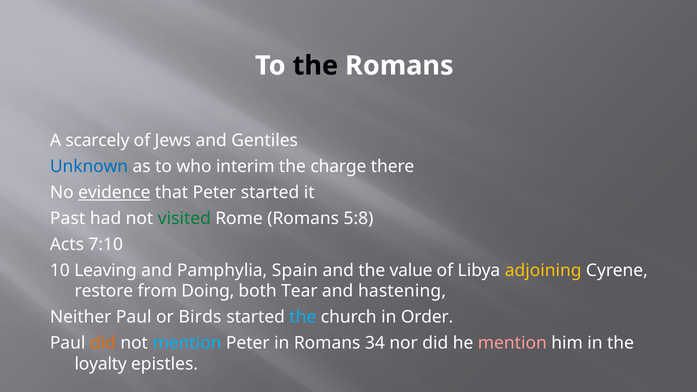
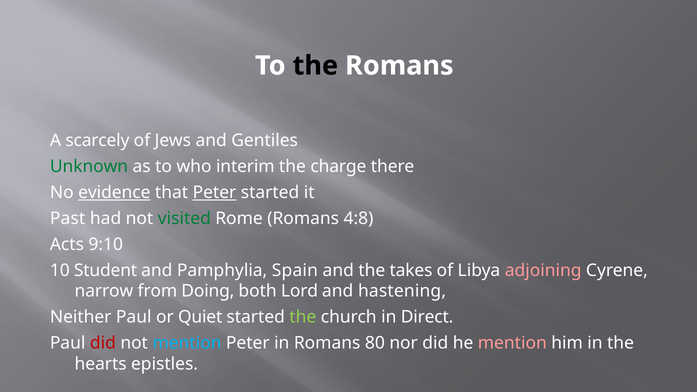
Unknown colour: blue -> green (89, 167)
Peter underline: none -> present (214, 193)
5:8: 5:8 -> 4:8 (358, 218)
7:10: 7:10 -> 9:10 (106, 244)
Leaving: Leaving -> Student (106, 270)
value: value -> takes (411, 270)
adjoining colour: yellow -> pink (543, 270)
restore: restore -> narrow (104, 291)
Tear: Tear -> Lord (299, 291)
Birds: Birds -> Quiet (200, 317)
the colour: light blue -> light green (303, 317)
Order: Order -> Direct (427, 317)
did colour: orange -> red (103, 343)
34: 34 -> 80 (375, 343)
loyalty: loyalty -> hearts (101, 364)
